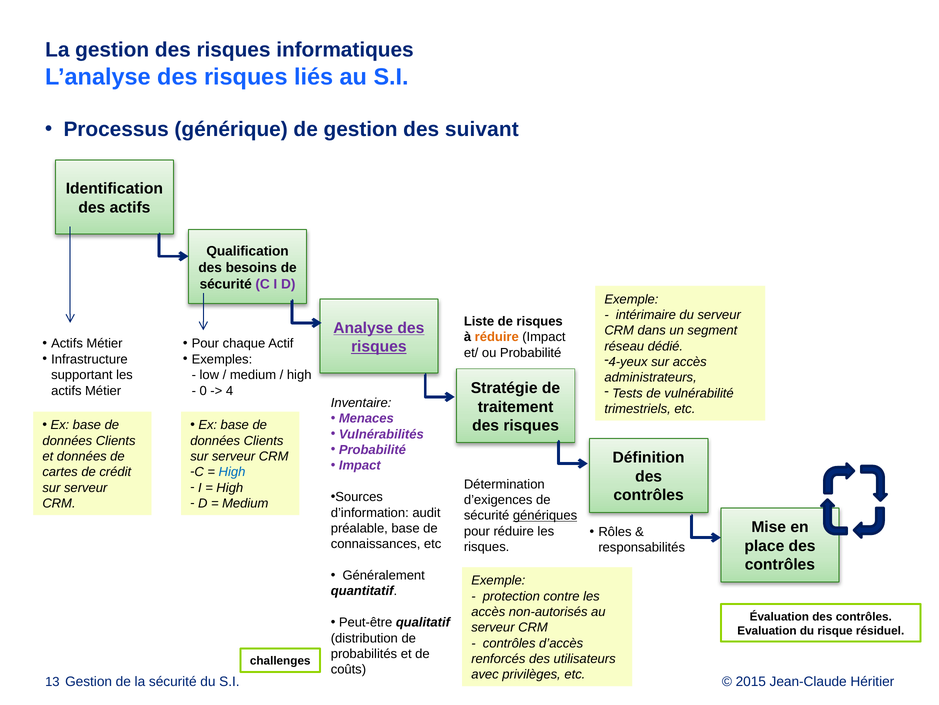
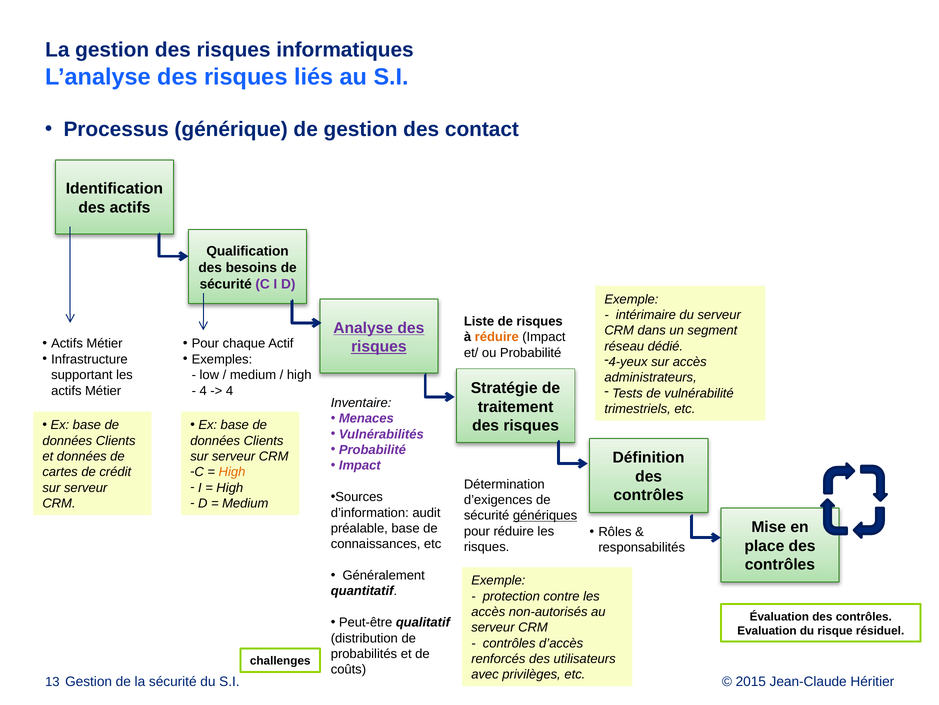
suivant: suivant -> contact (482, 129)
0: 0 -> 4 (203, 390)
High colour: blue -> orange (232, 472)
